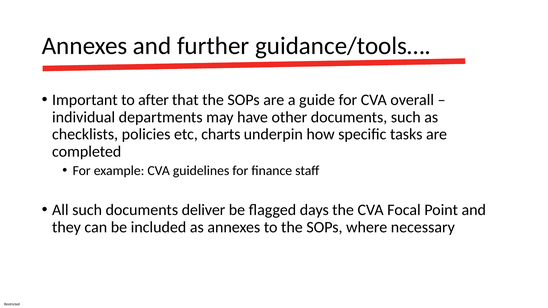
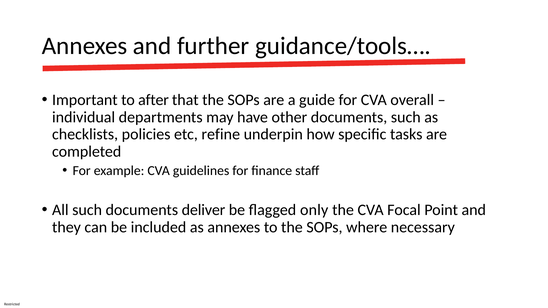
charts: charts -> refine (221, 134)
days: days -> only (314, 210)
